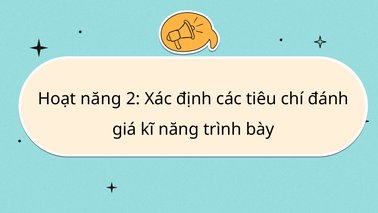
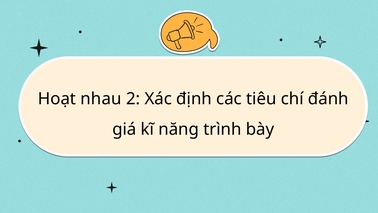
Hoạt năng: năng -> nhau (101, 99)
